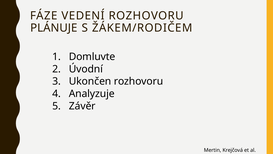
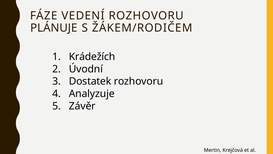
Domluvte: Domluvte -> Krádežích (92, 57)
Ukončen: Ukončen -> Dostatek (90, 81)
